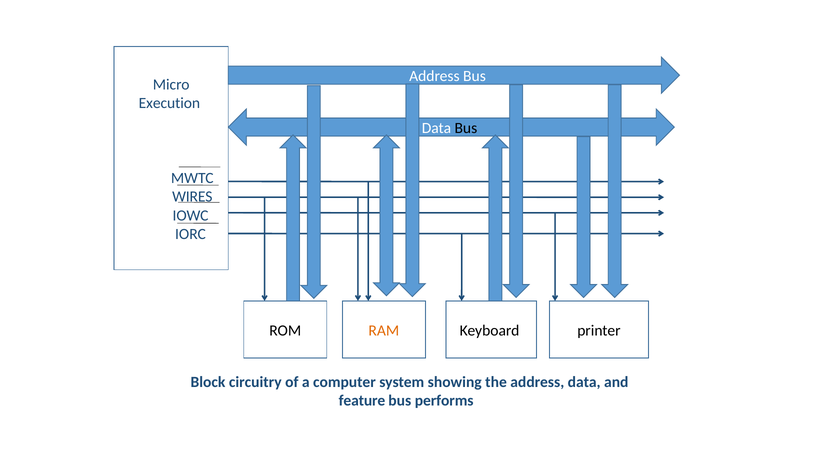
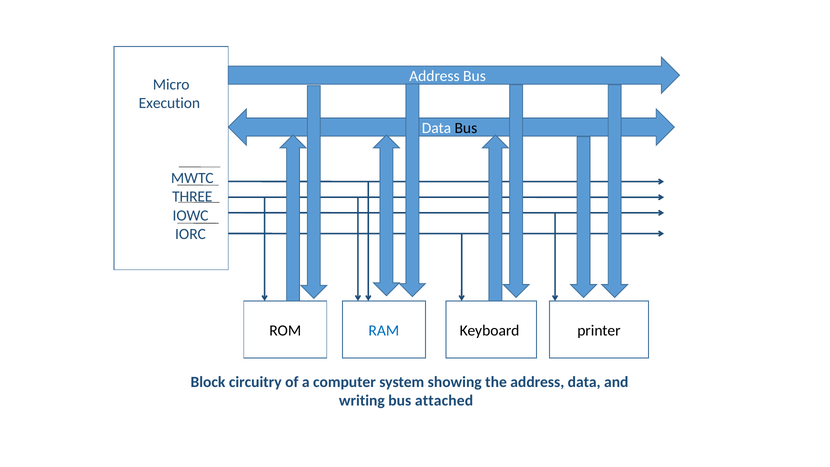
WIRES: WIRES -> THREE (192, 197)
RAM colour: orange -> blue (384, 330)
feature: feature -> writing (362, 400)
performs: performs -> attached (444, 400)
